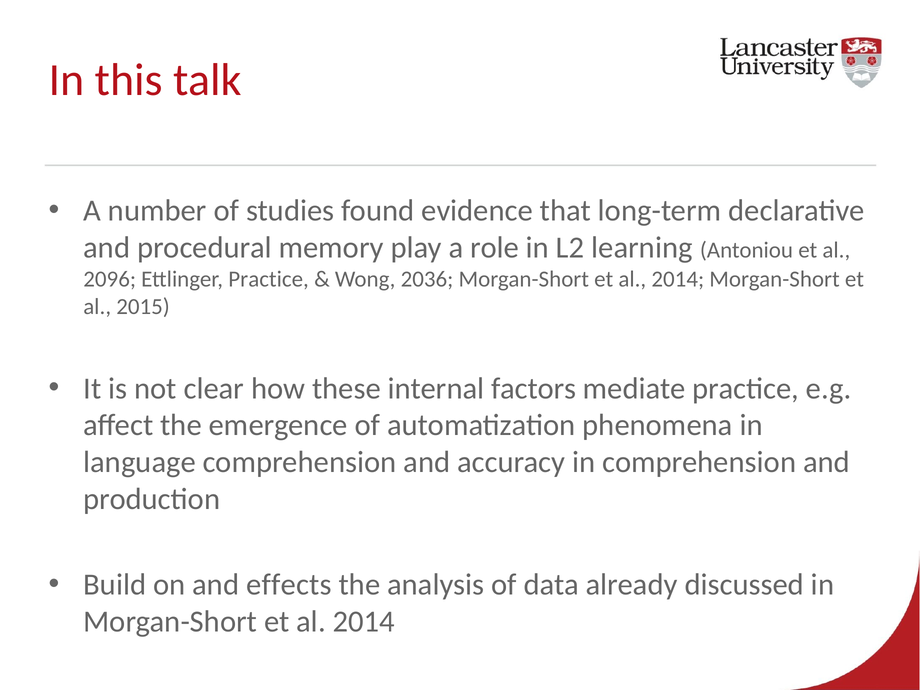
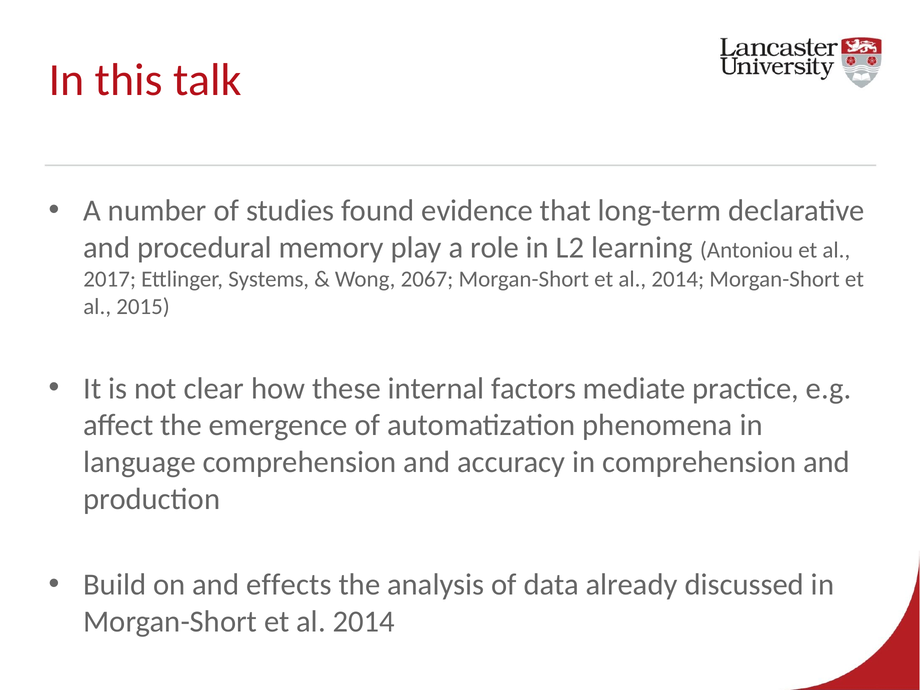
2096: 2096 -> 2017 (110, 279)
Ettlinger Practice: Practice -> Systems (269, 279)
2036: 2036 -> 2067 (427, 279)
